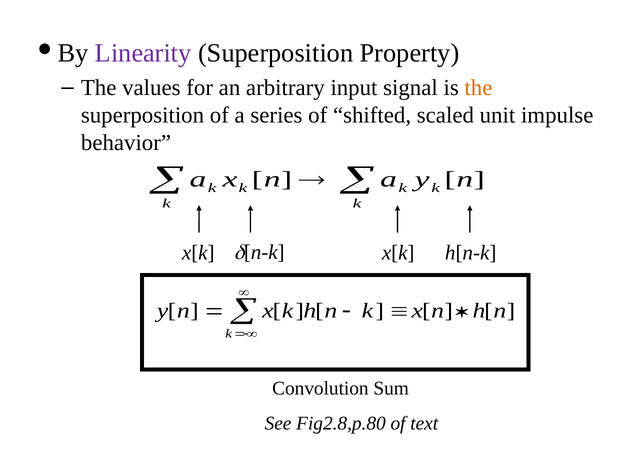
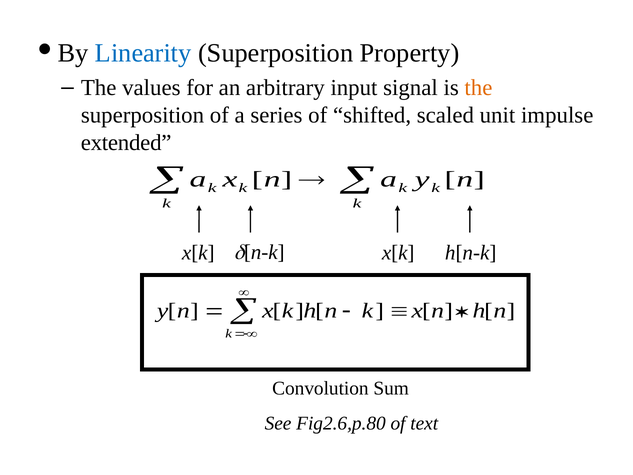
Linearity colour: purple -> blue (143, 53)
behavior: behavior -> extended (126, 143)
Fig2.8,p.80: Fig2.8,p.80 -> Fig2.6,p.80 (341, 423)
